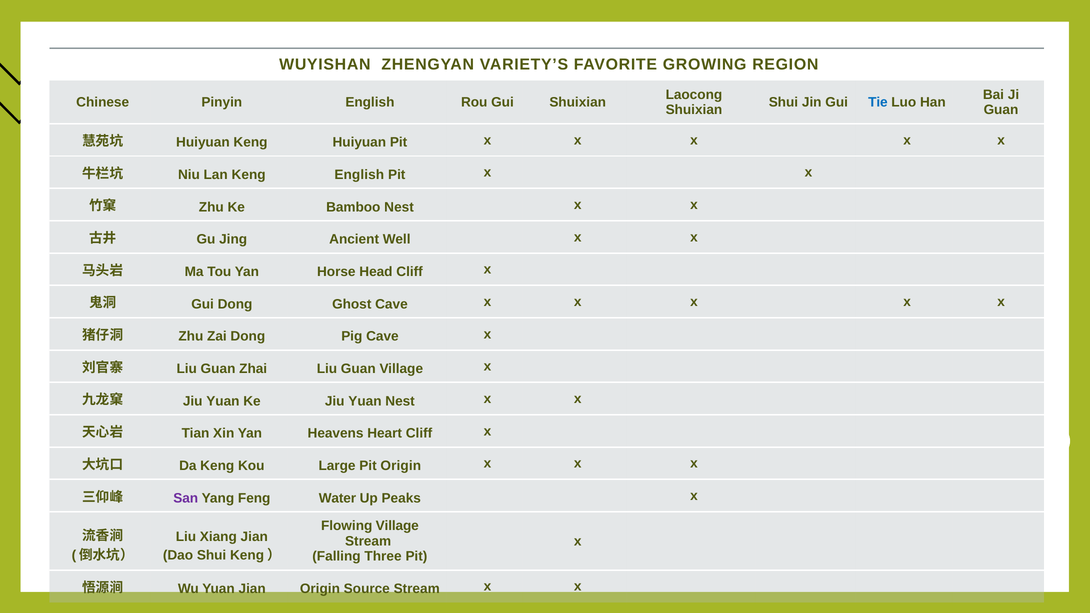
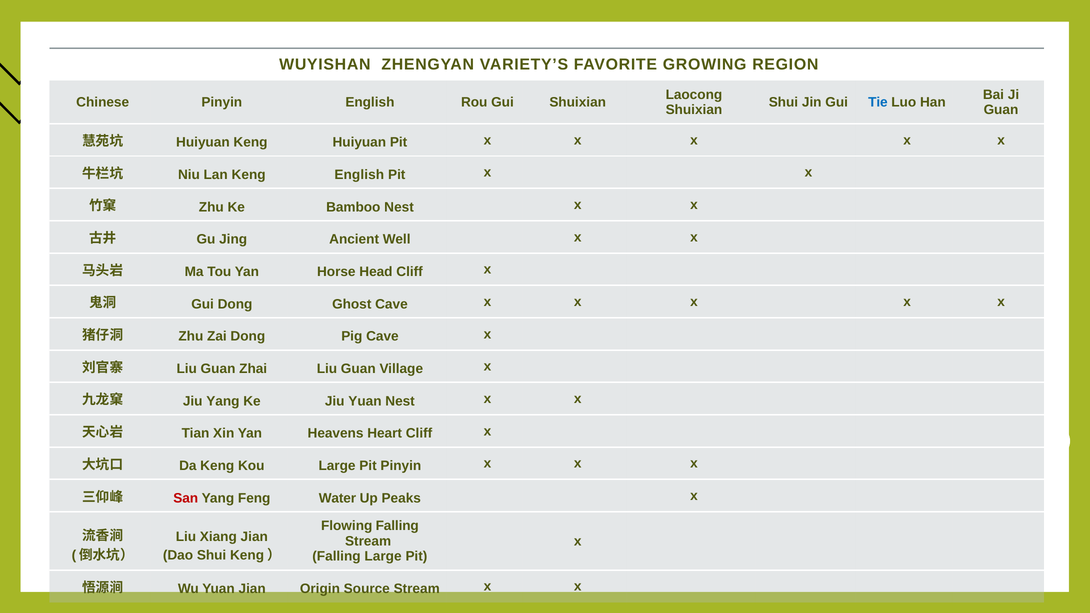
Yuan: Yuan -> Yang (223, 401)
Pit Origin: Origin -> Pinyin (401, 466)
San colour: purple -> red (186, 498)
Flowing Village: Village -> Falling (397, 526)
Falling Three: Three -> Large (383, 557)
